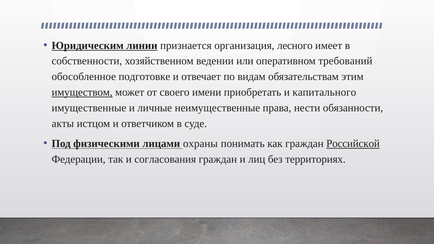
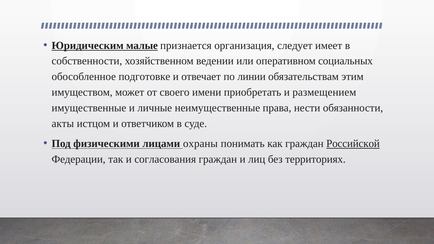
линии: линии -> малые (142, 45)
лесного: лесного -> следует (295, 45)
требований: требований -> социальных (345, 61)
видам: видам -> линии (252, 77)
имуществом underline: present -> none (82, 92)
капитального: капитального -> размещением (324, 92)
